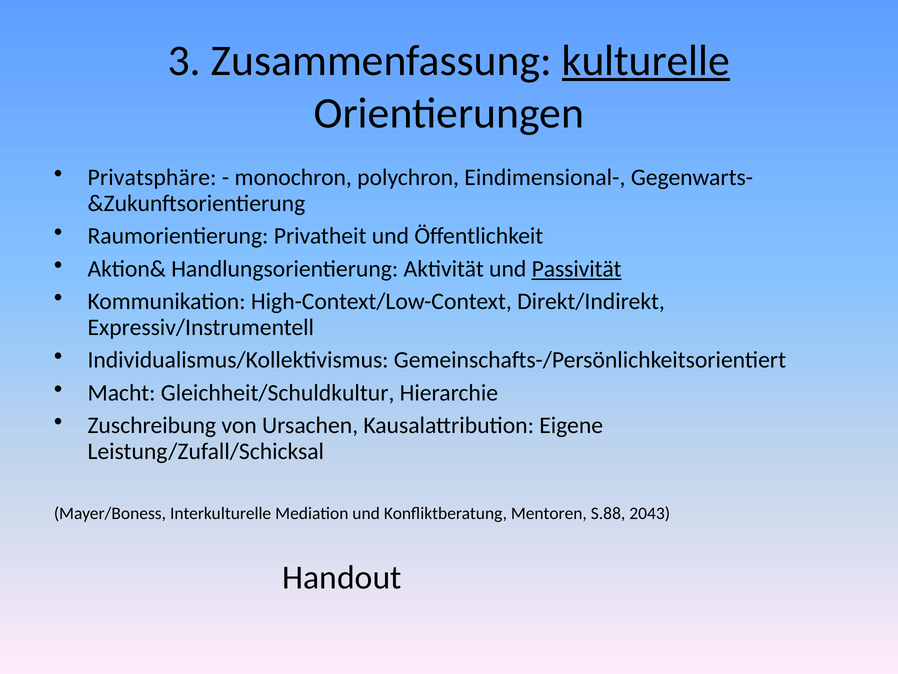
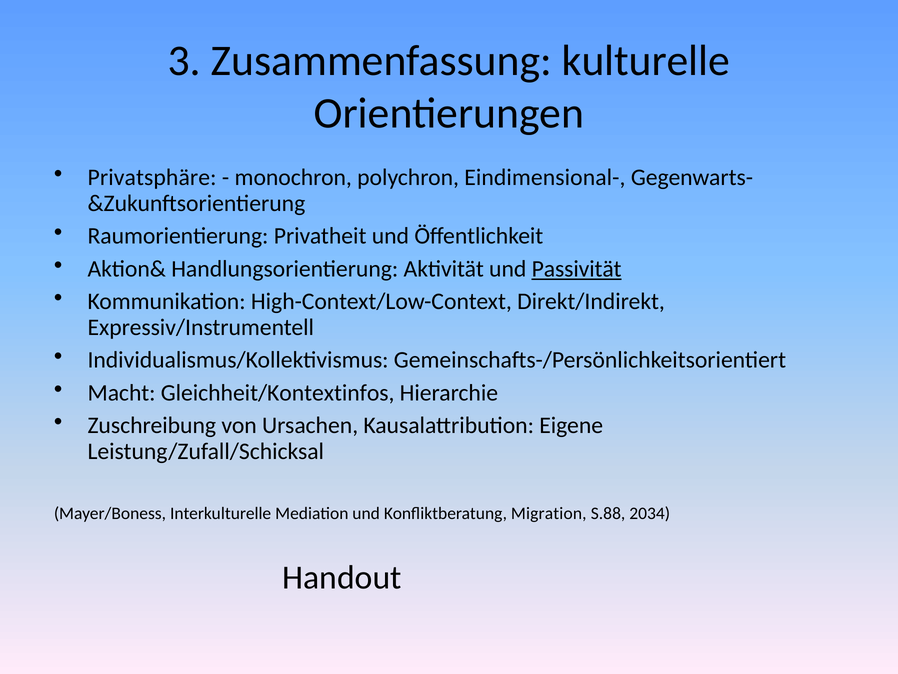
kulturelle underline: present -> none (646, 61)
Gleichheit/Schuldkultur: Gleichheit/Schuldkultur -> Gleichheit/Kontextinfos (278, 393)
Mentoren: Mentoren -> Migration (549, 513)
2043: 2043 -> 2034 (650, 513)
